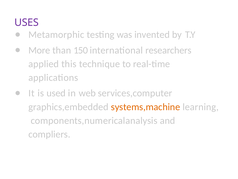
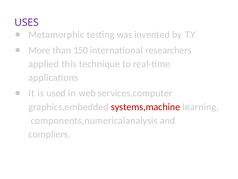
systems,machine colour: orange -> red (146, 107)
